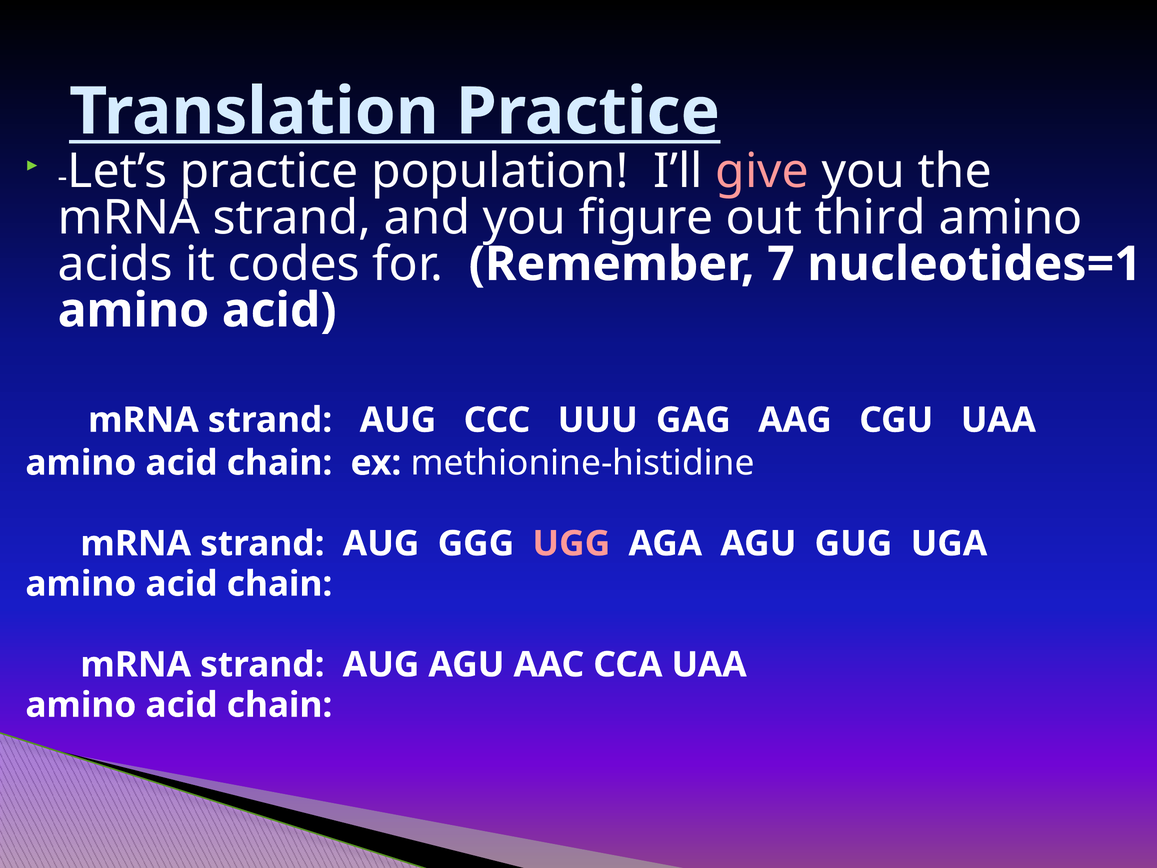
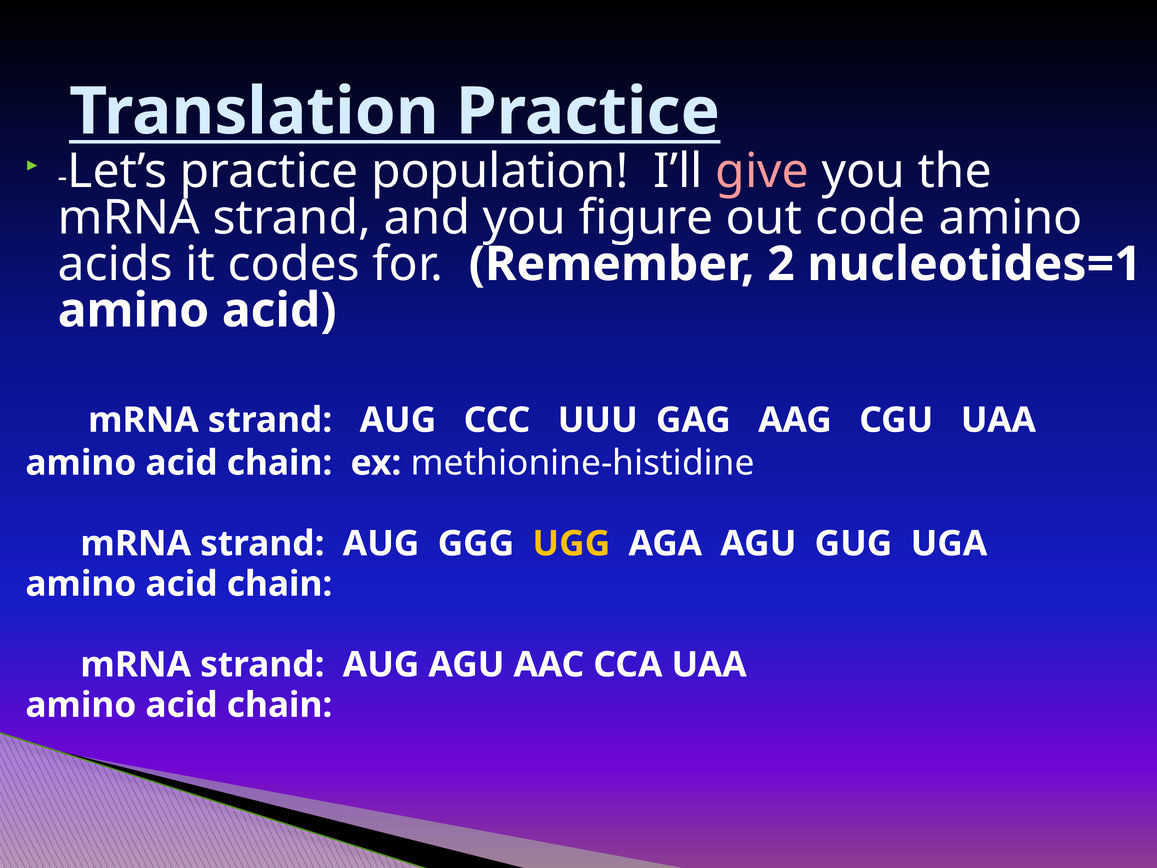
third: third -> code (870, 218)
7: 7 -> 2 (781, 264)
UGG colour: pink -> yellow (571, 544)
